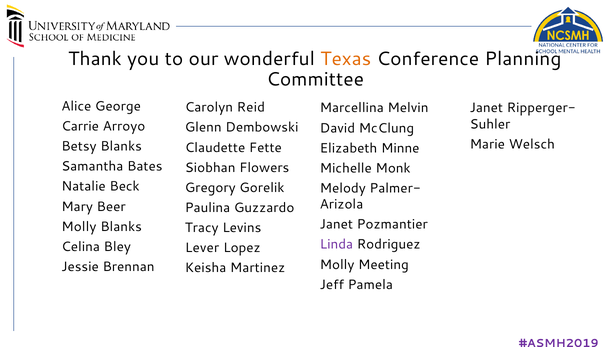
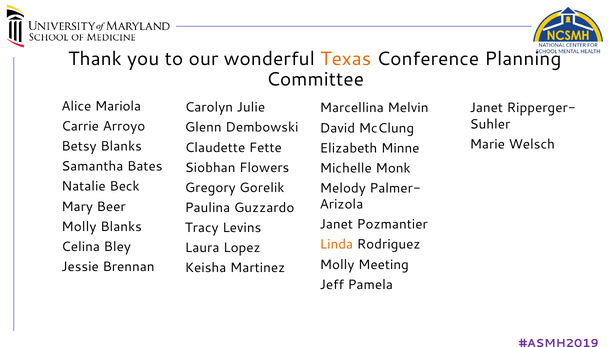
George: George -> Mariola (118, 106)
Reid: Reid -> Julie (251, 107)
Linda colour: purple -> orange (336, 244)
Lever: Lever -> Laura (202, 247)
